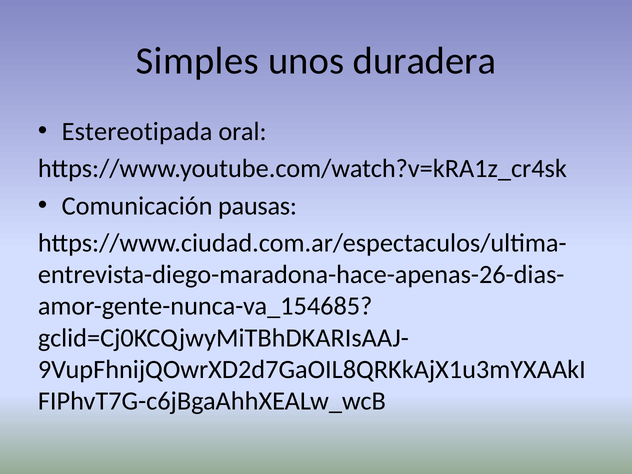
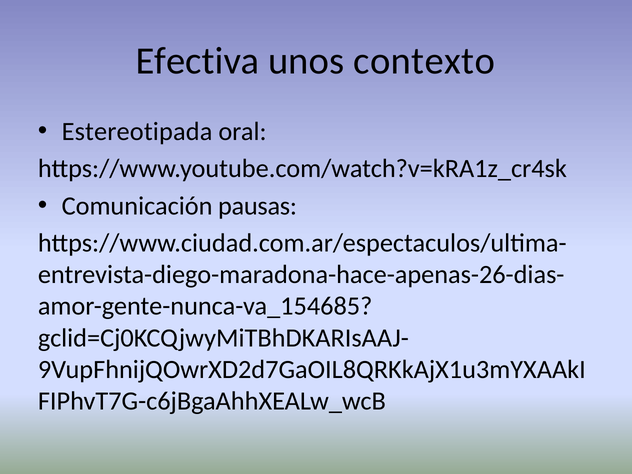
Simples: Simples -> Efectiva (197, 61)
duradera: duradera -> contexto (424, 61)
